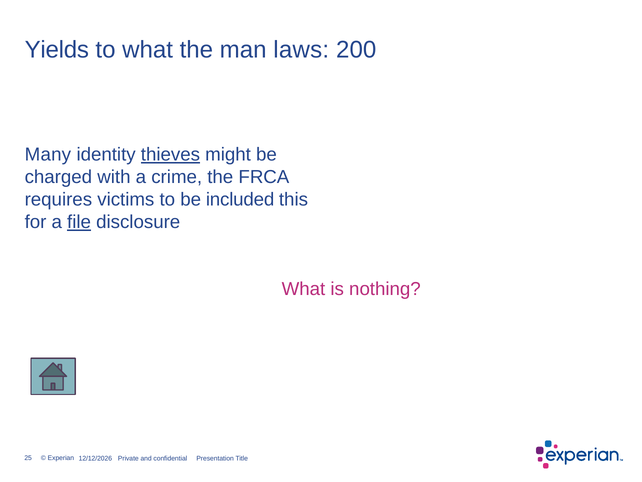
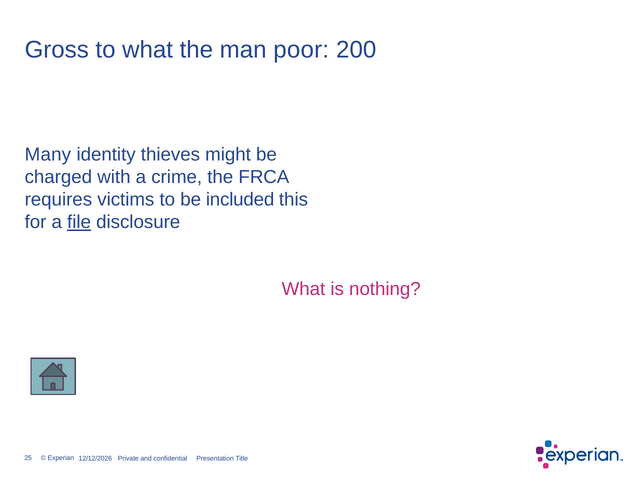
Yields: Yields -> Gross (57, 50)
laws: laws -> poor (301, 50)
thieves underline: present -> none (170, 155)
